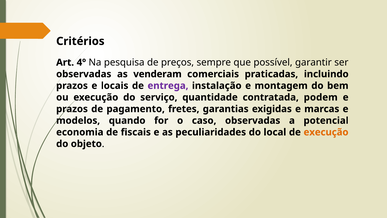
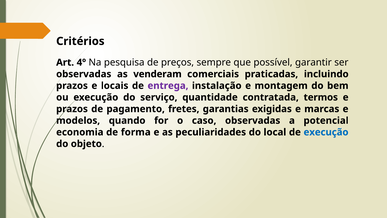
podem: podem -> termos (321, 97)
fiscais: fiscais -> forma (136, 132)
execução colour: orange -> blue (326, 132)
